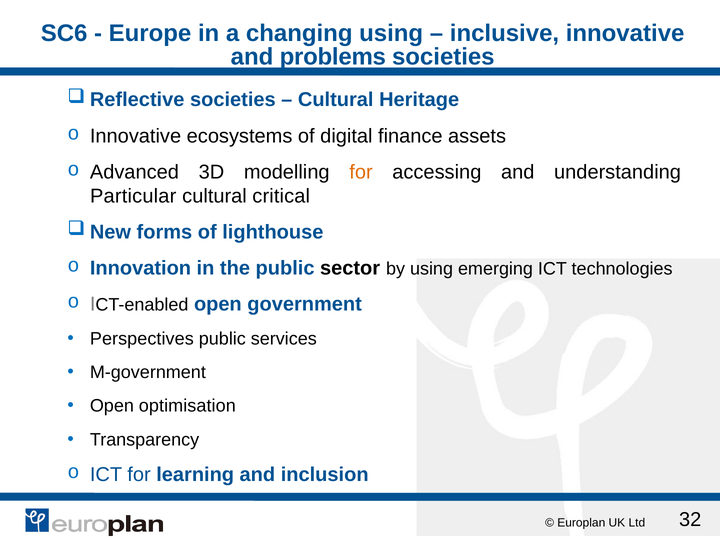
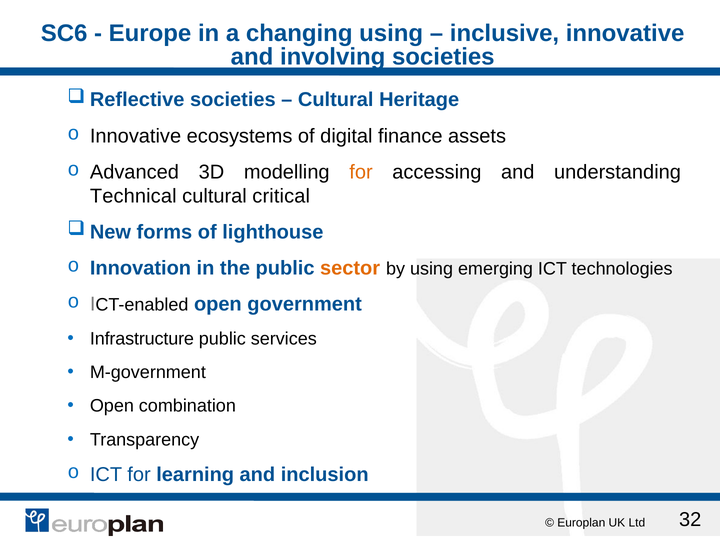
problems: problems -> involving (333, 57)
Particular: Particular -> Technical (133, 196)
sector colour: black -> orange (350, 268)
Perspectives: Perspectives -> Infrastructure (142, 339)
optimisation: optimisation -> combination (187, 406)
